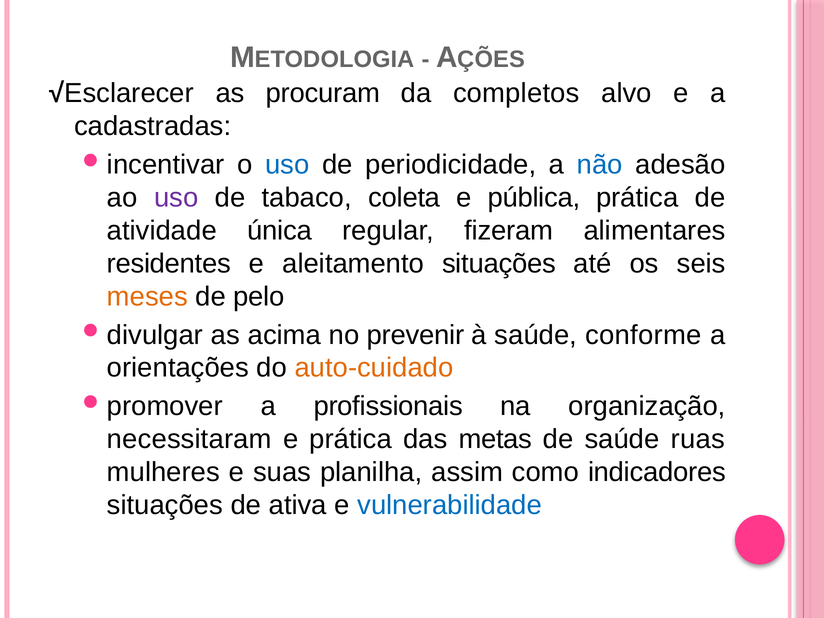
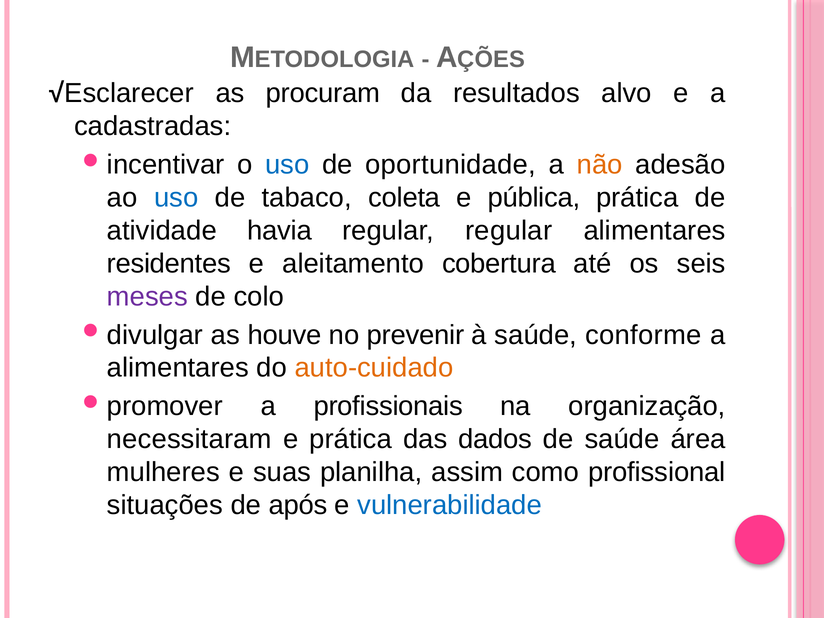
completos: completos -> resultados (516, 93)
periodicidade: periodicidade -> oportunidade (451, 165)
não colour: blue -> orange (600, 165)
uso colour: purple -> blue (176, 198)
única: única -> havia (280, 231)
regular fizeram: fizeram -> regular (509, 231)
aleitamento situações: situações -> cobertura (499, 264)
meses colour: orange -> purple (147, 297)
pelo: pelo -> colo (259, 297)
acima: acima -> houve (285, 335)
orientações: orientações -> alimentares (178, 368)
metas: metas -> dados (495, 439)
ruas: ruas -> área (698, 439)
indicadores: indicadores -> profissional (657, 472)
ativa: ativa -> após (298, 505)
